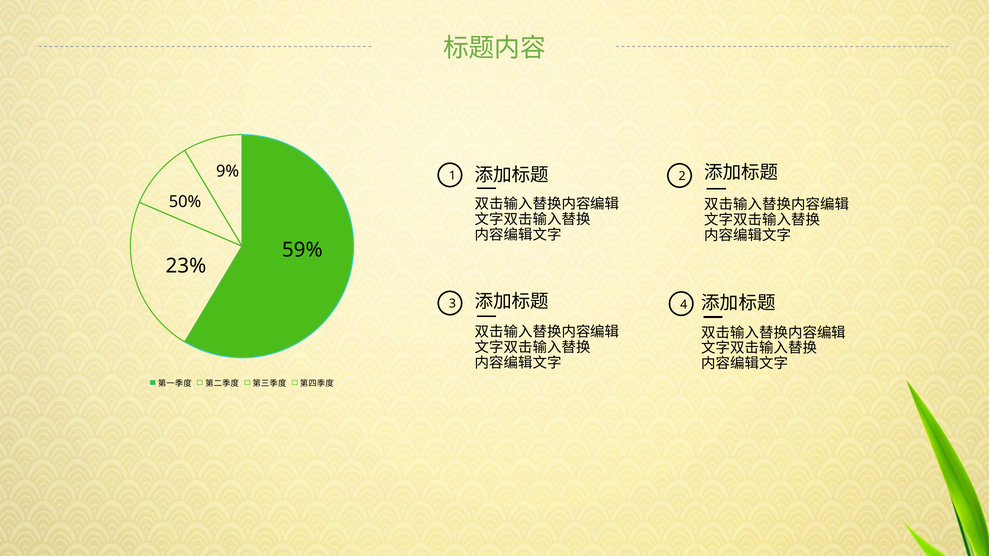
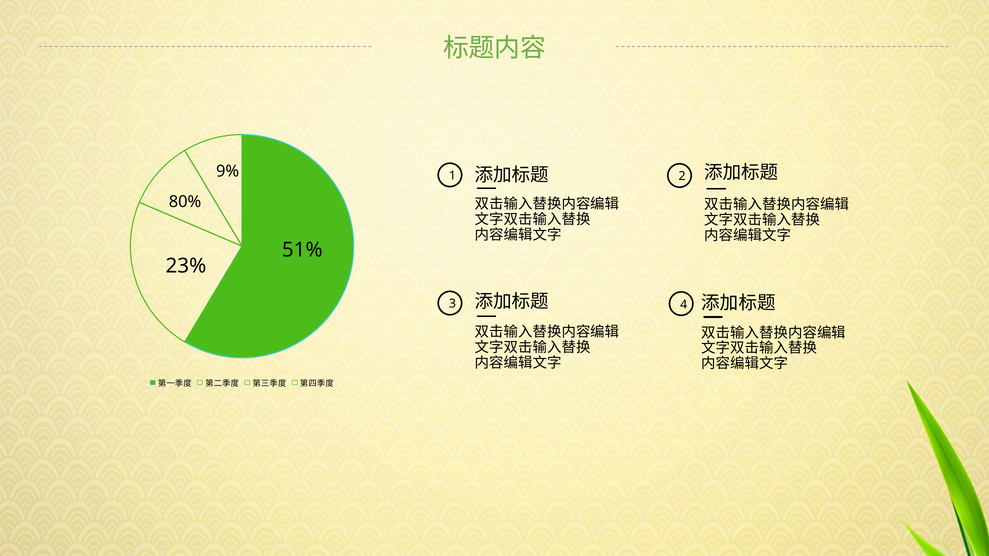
50%: 50% -> 80% (185, 202)
59%: 59% -> 51% (302, 250)
